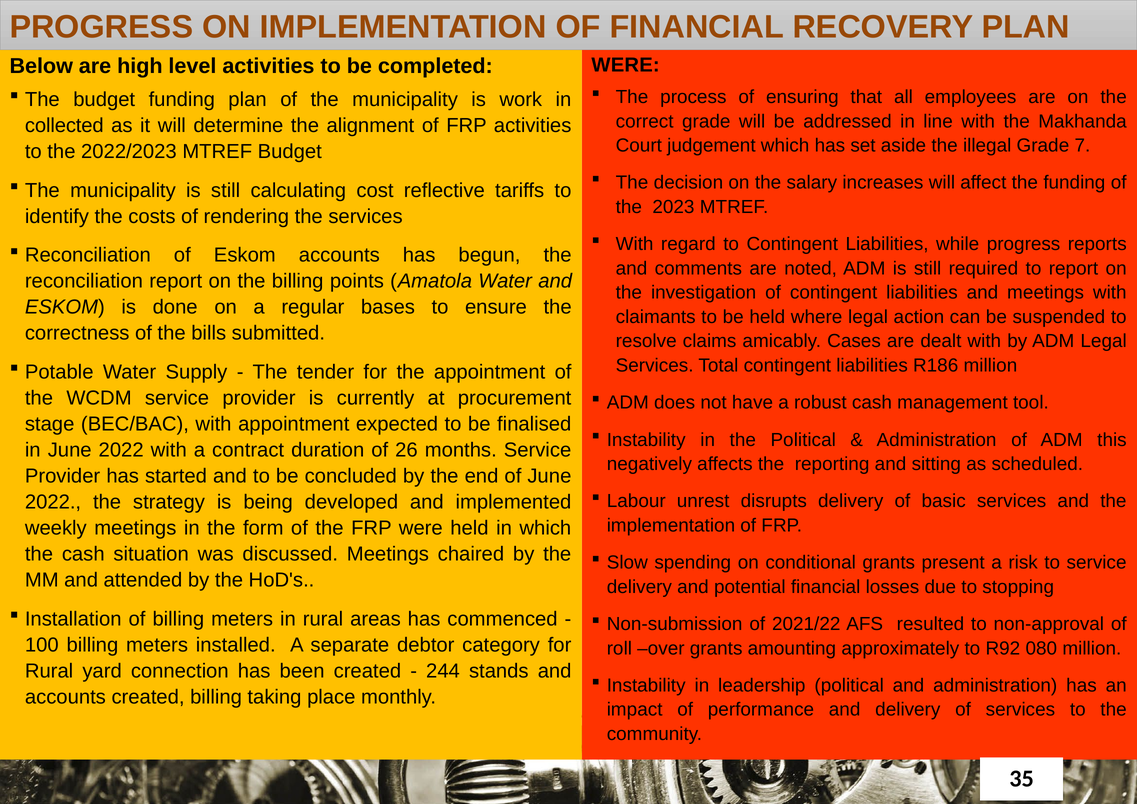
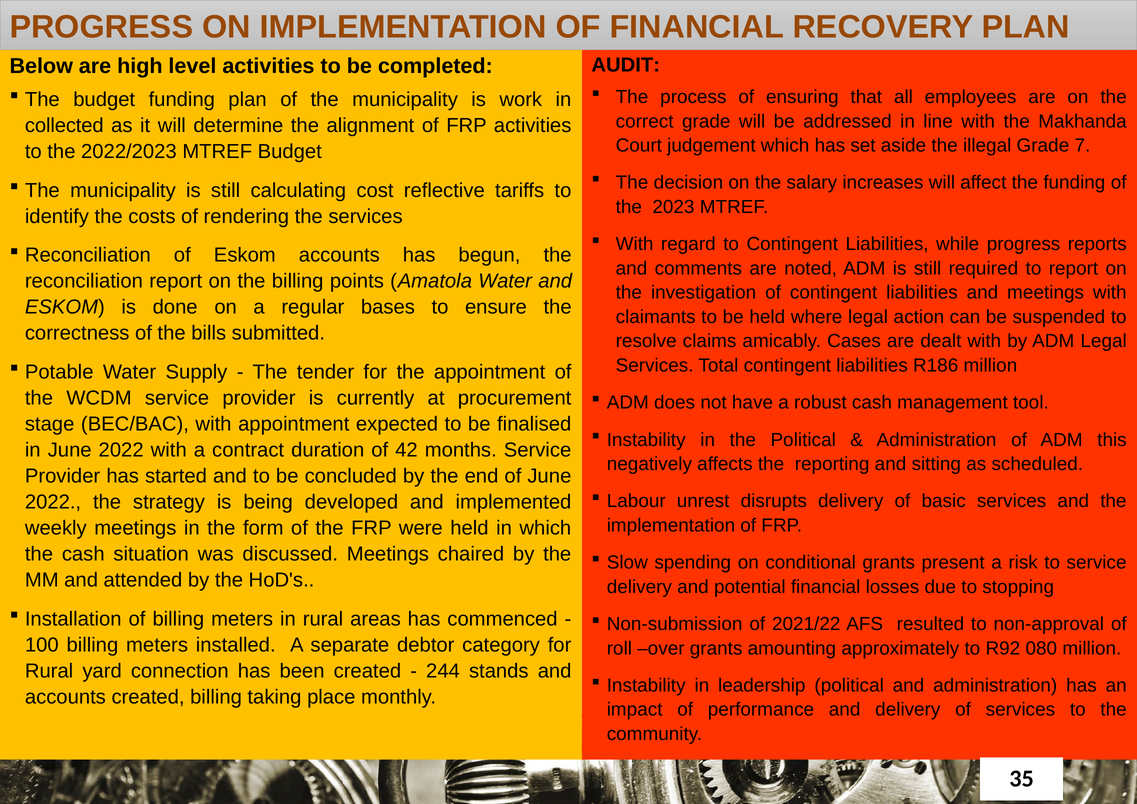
WERE: WERE -> AUDIT (626, 65)
26: 26 -> 42 (406, 450)
